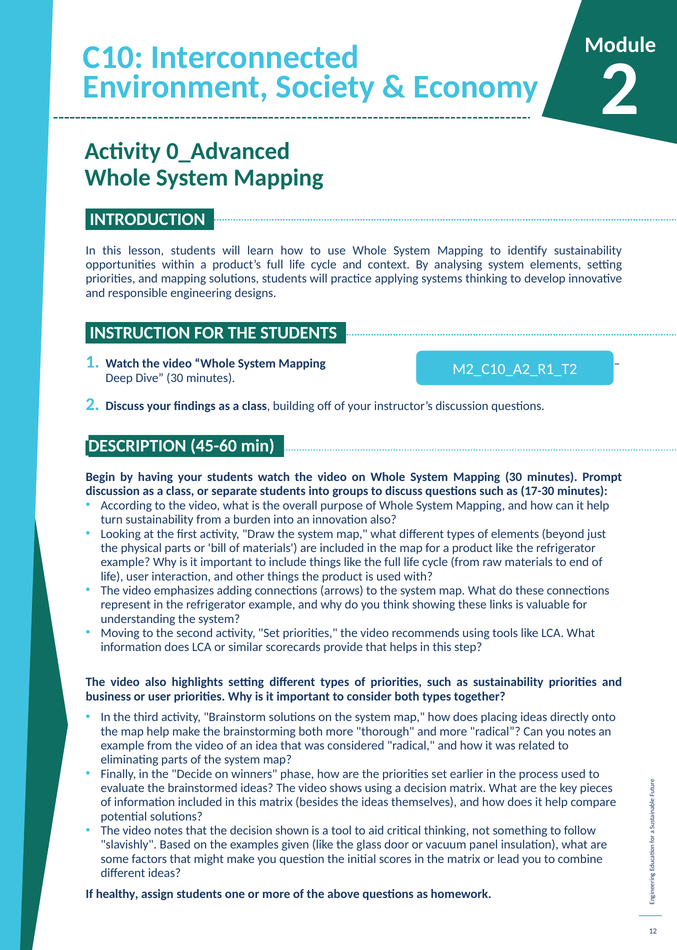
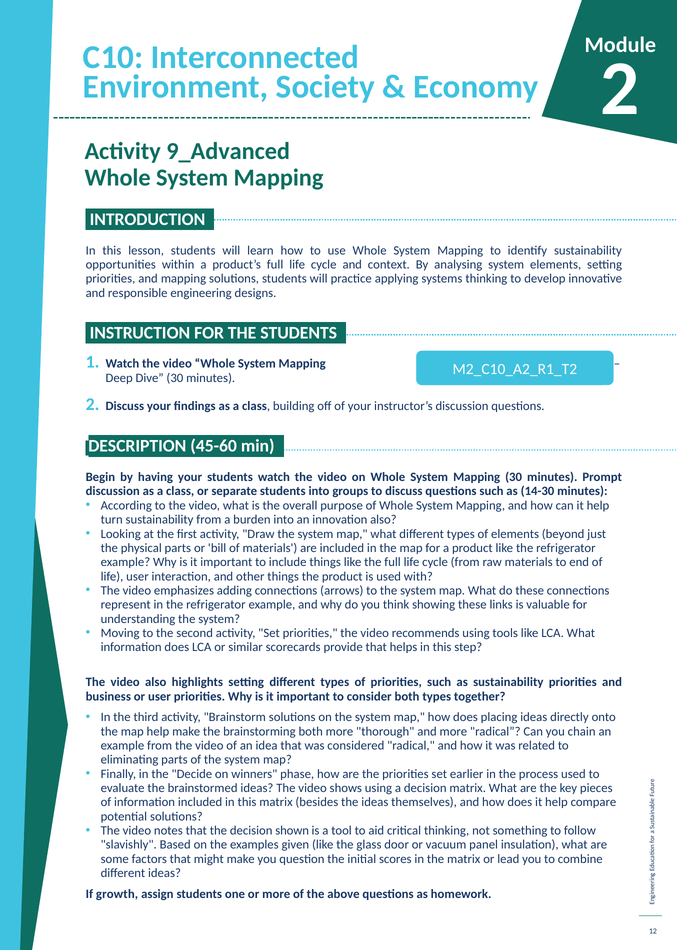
0_Advanced: 0_Advanced -> 9_Advanced (228, 151)
17-30: 17-30 -> 14-30 (537, 491)
you notes: notes -> chain (582, 731)
healthy: healthy -> growth (117, 894)
